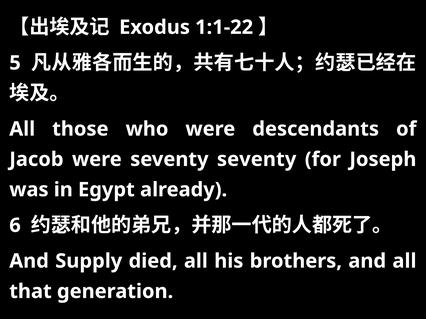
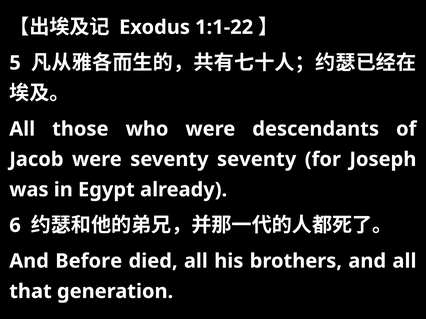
Supply: Supply -> Before (89, 261)
